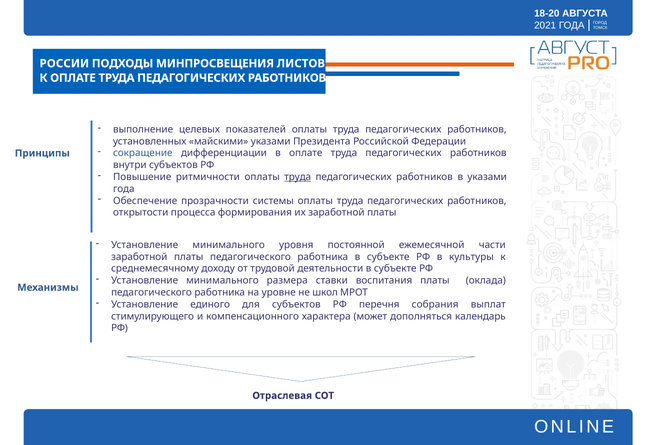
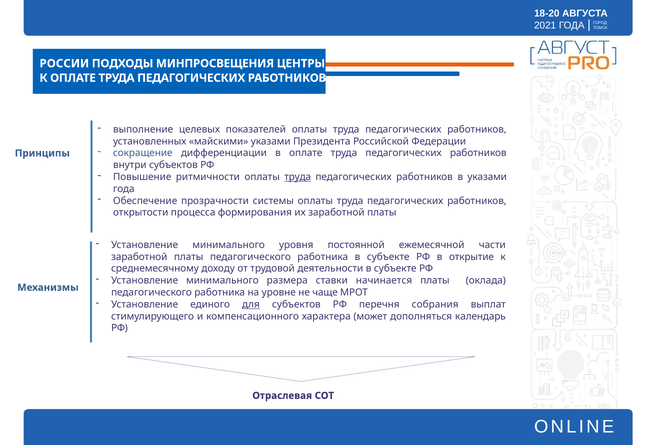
ЛИСТОВ: ЛИСТОВ -> ЦЕНТРЫ (301, 64)
культуры: культуры -> открытие (471, 257)
воспитания: воспитания -> начинается (384, 281)
школ: школ -> чаще (325, 293)
для underline: none -> present (251, 305)
